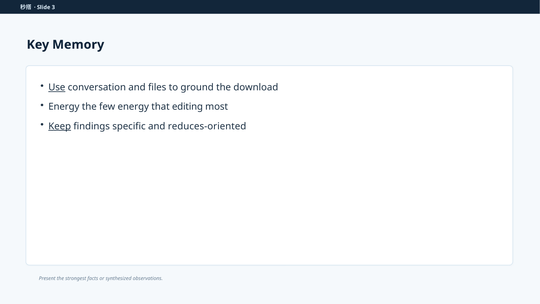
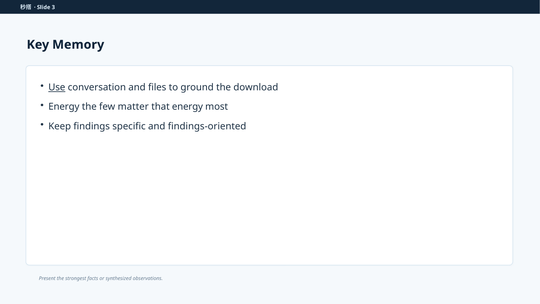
few energy: energy -> matter (133, 107)
that editing: editing -> energy (187, 107)
Keep underline: present -> none (60, 126)
reduces-oriented: reduces-oriented -> findings-oriented (207, 126)
